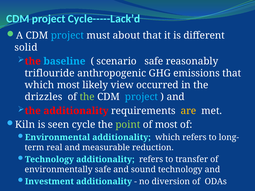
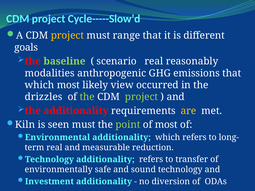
Cycle-----Lack’d: Cycle-----Lack’d -> Cycle-----Slow’d (104, 19)
project colour: light blue -> yellow (67, 36)
about: about -> range (126, 36)
solid: solid -> goals (26, 47)
baseline colour: light blue -> light green (64, 61)
scenario safe: safe -> real (154, 61)
triflouride: triflouride -> modalities (50, 73)
project colour: light blue -> light green (142, 97)
seen cycle: cycle -> must (84, 125)
